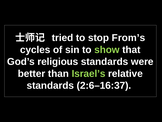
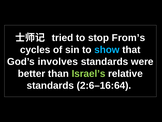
show colour: light green -> light blue (107, 50)
religious: religious -> involves (58, 61)
2:6–16:37: 2:6–16:37 -> 2:6–16:64 (104, 85)
